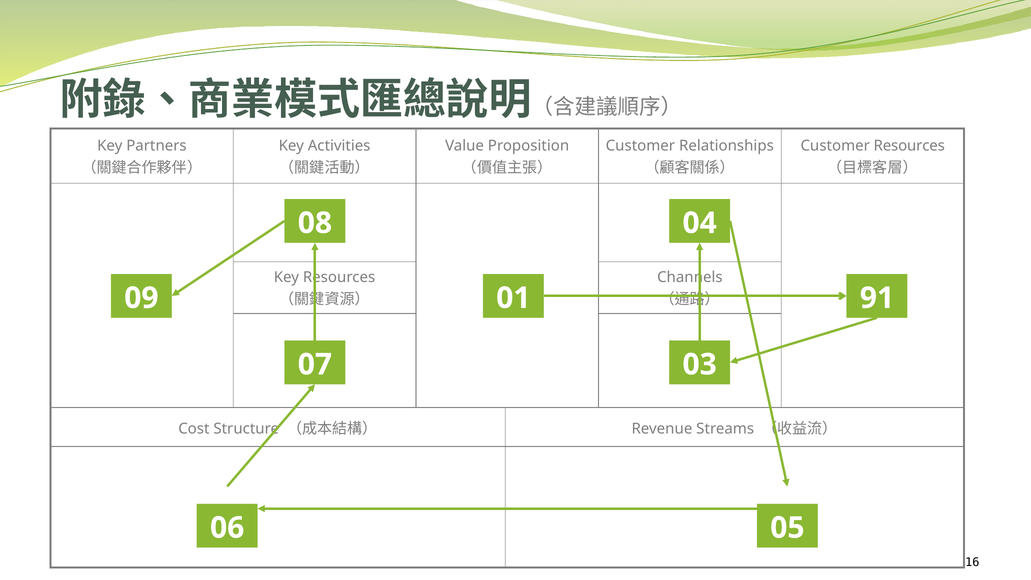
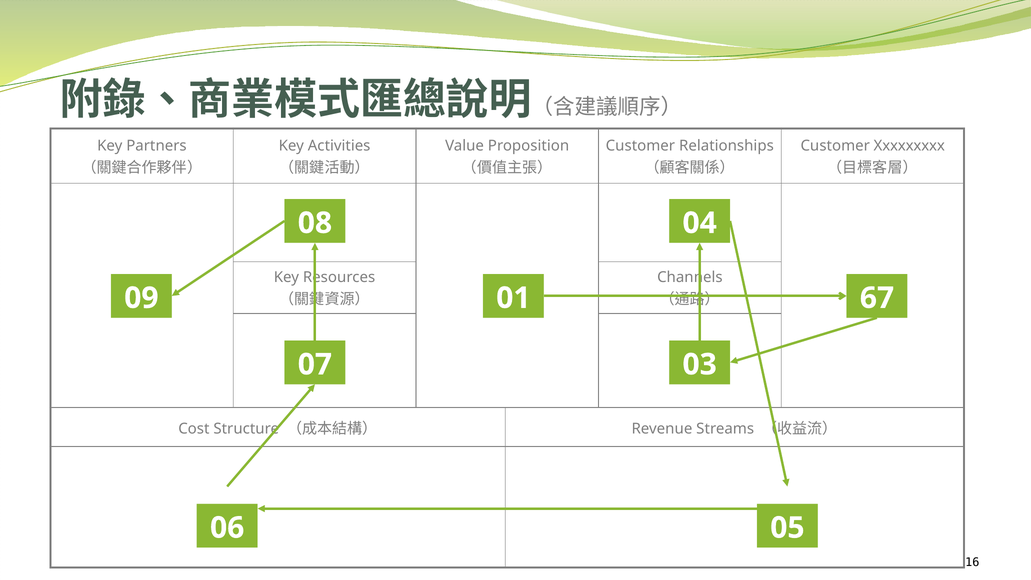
Customer Resources: Resources -> Xxxxxxxxx (909, 146)
91: 91 -> 67 (877, 298)
